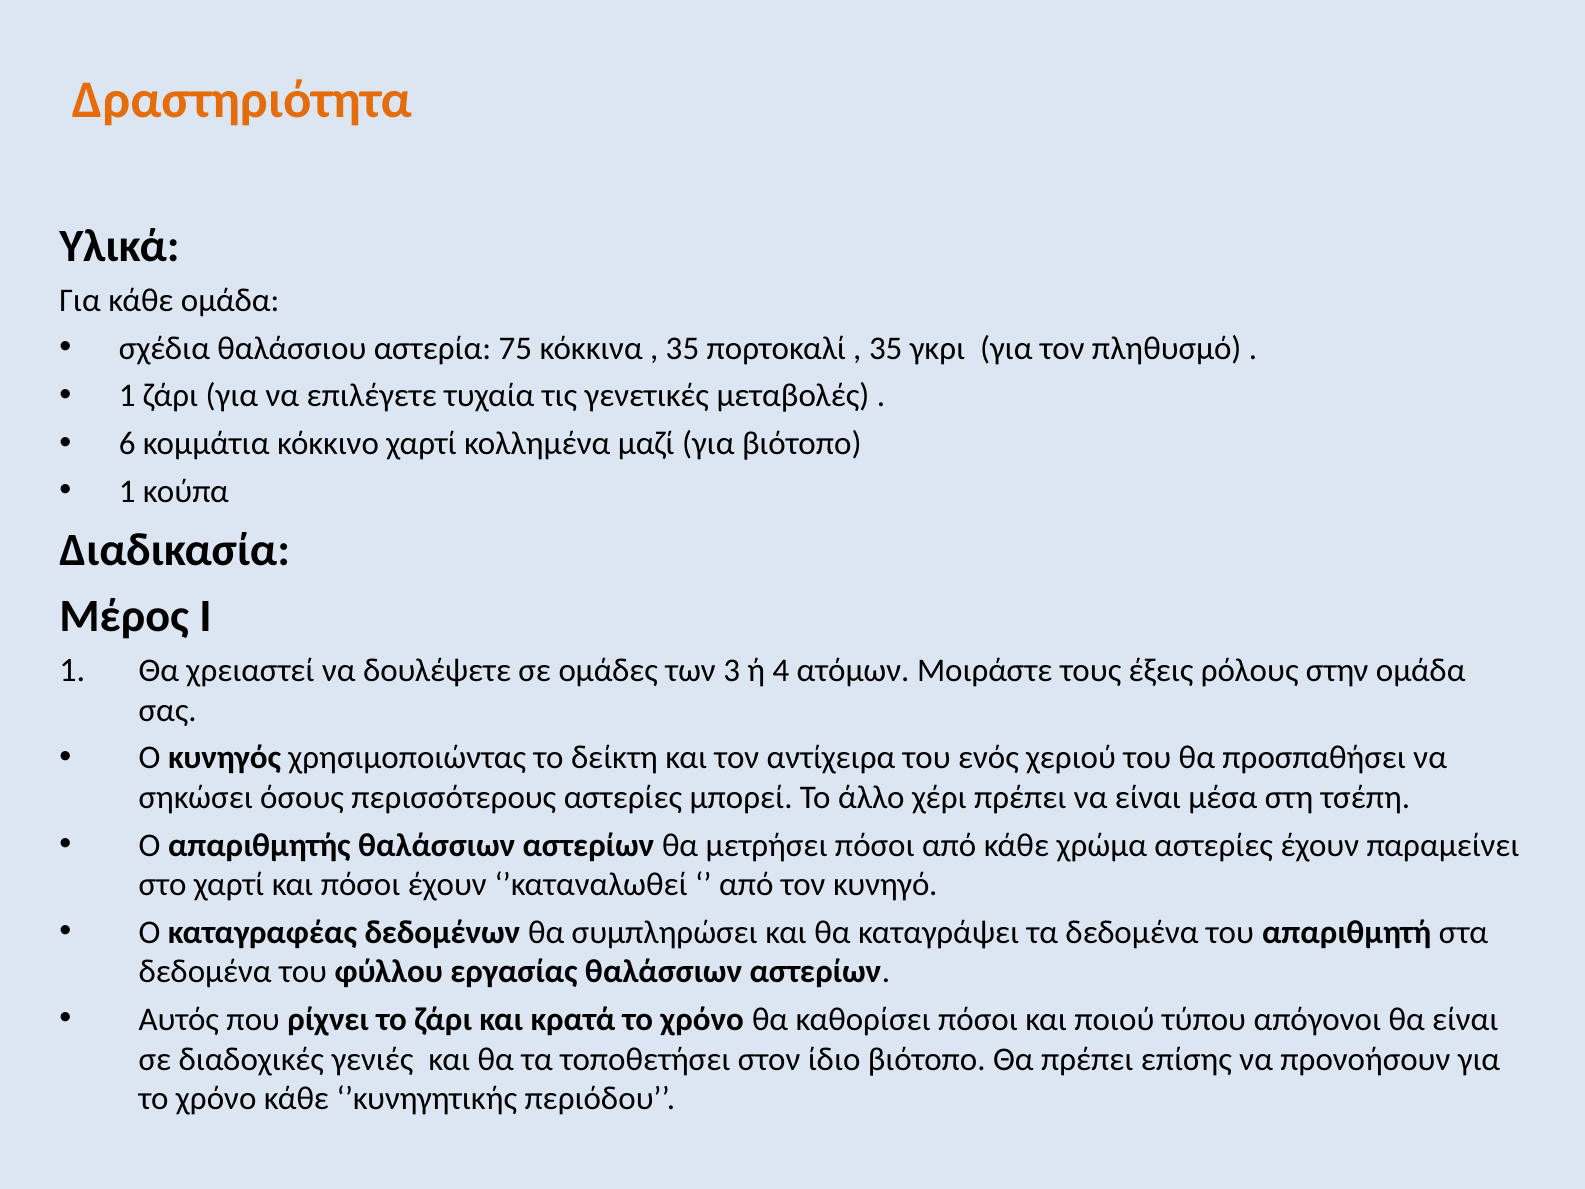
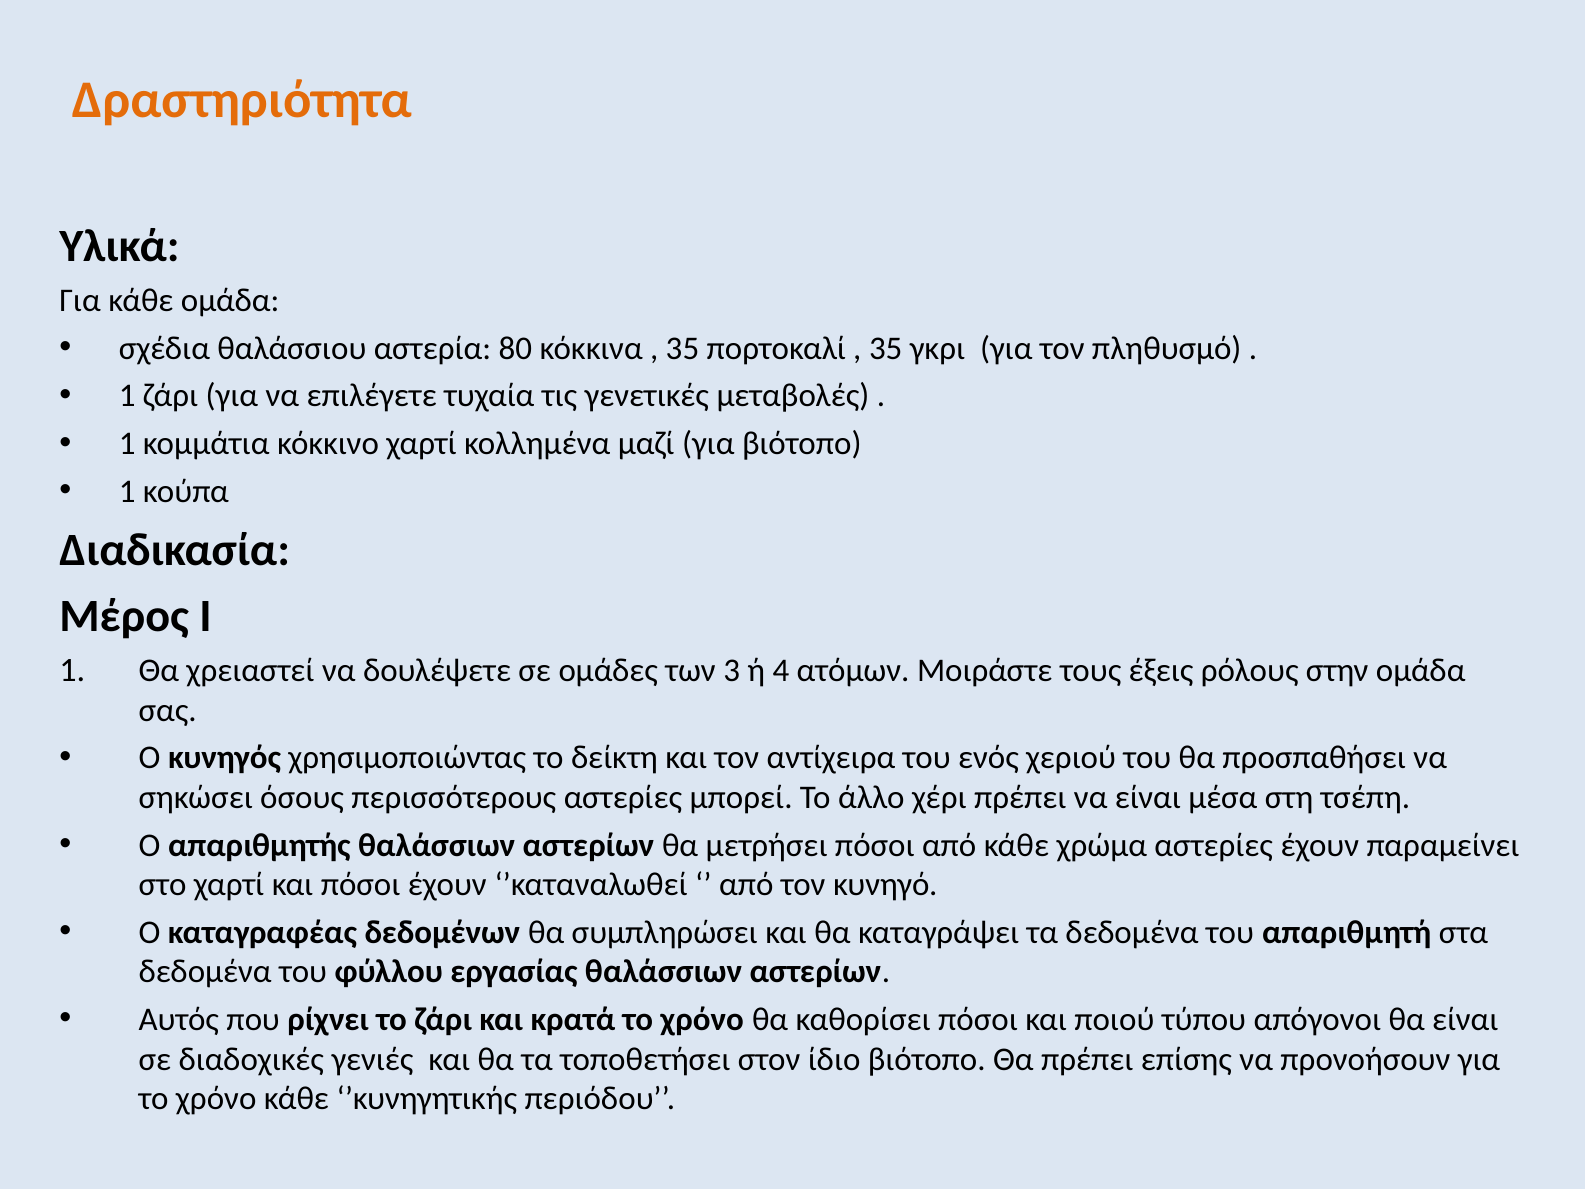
75: 75 -> 80 (515, 348)
6: 6 -> 1 (127, 444)
